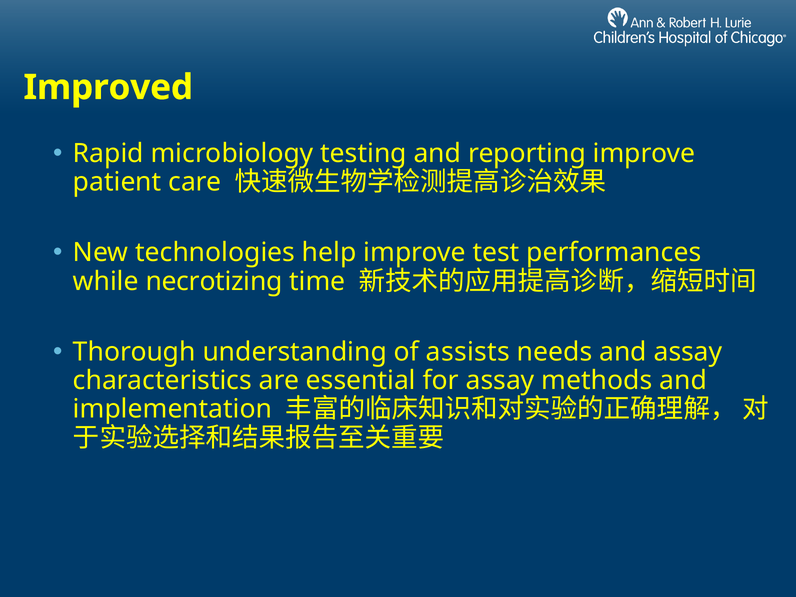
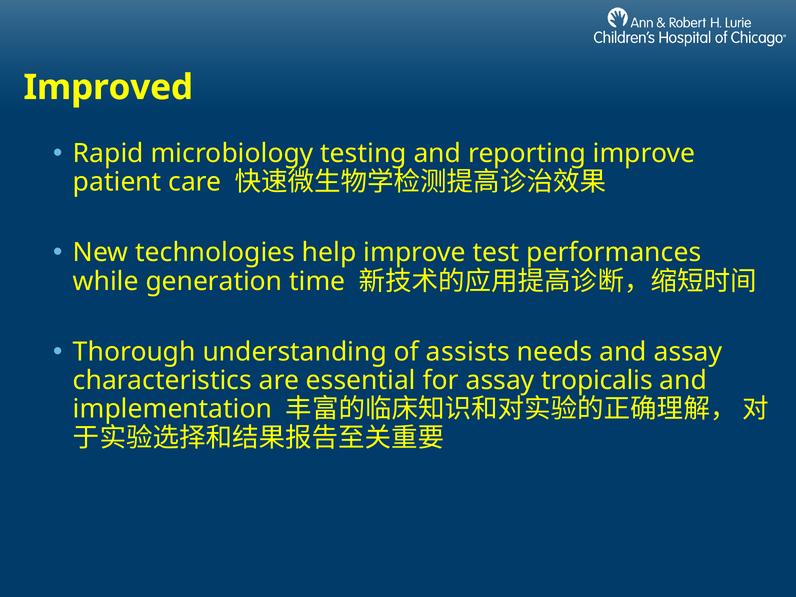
necrotizing: necrotizing -> generation (214, 281)
methods: methods -> tropicalis (597, 381)
